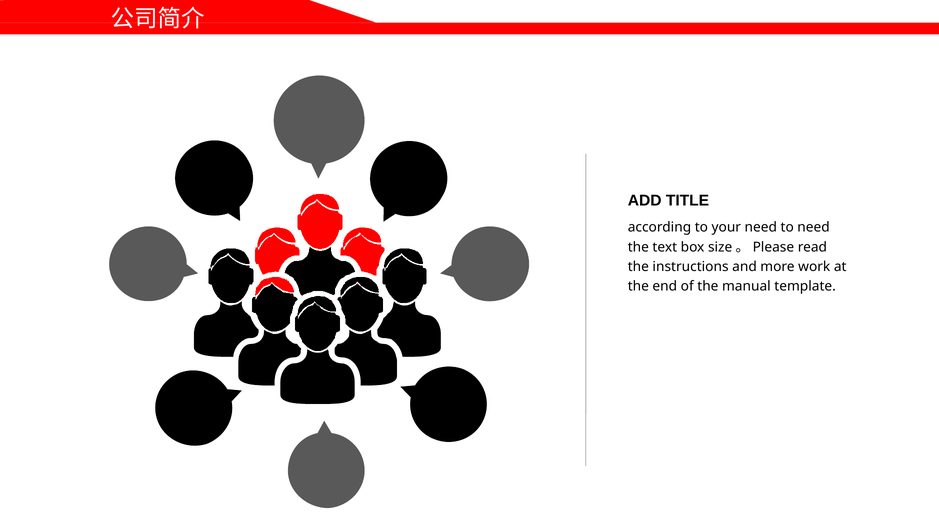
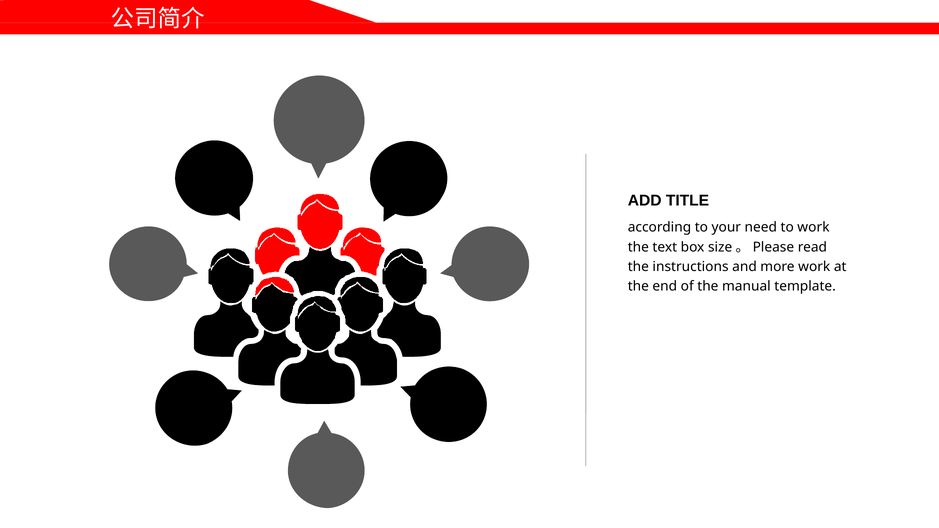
to need: need -> work (814, 227)
